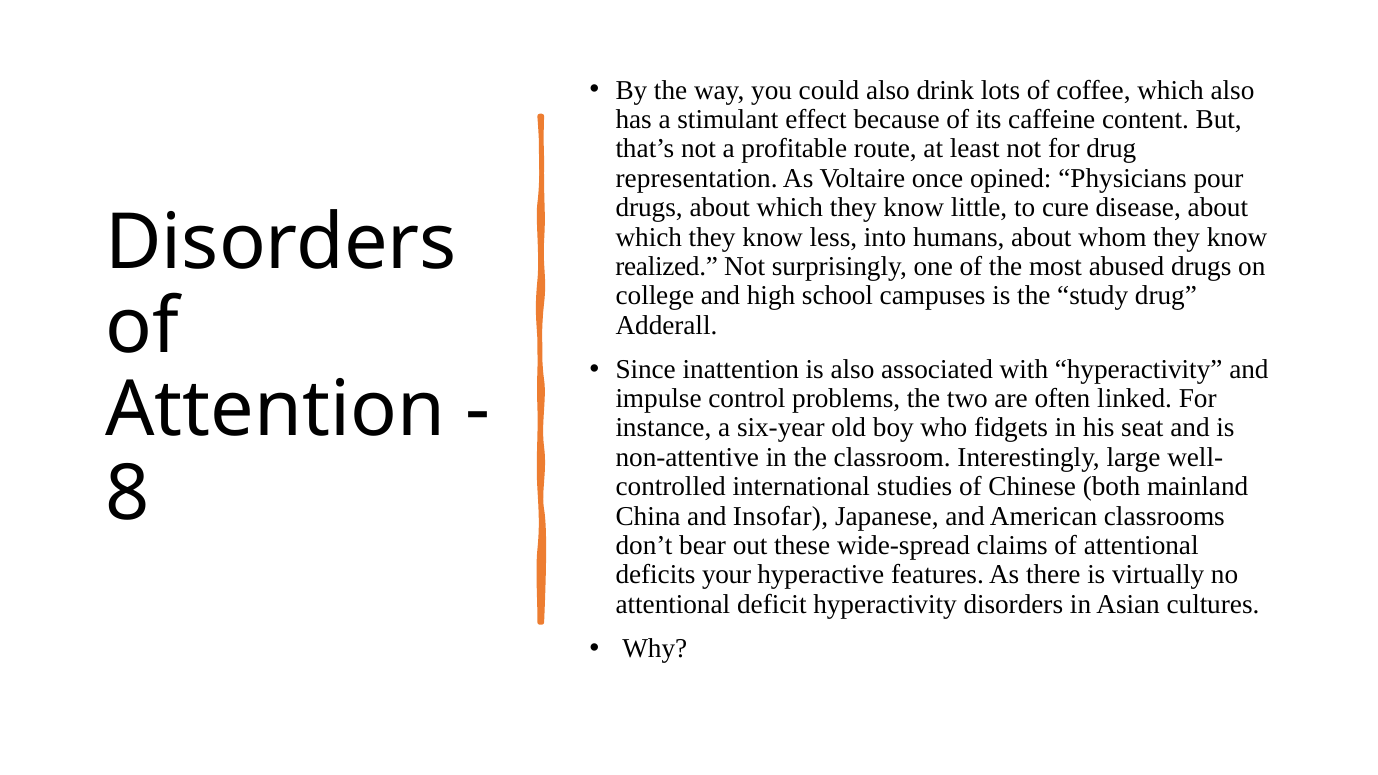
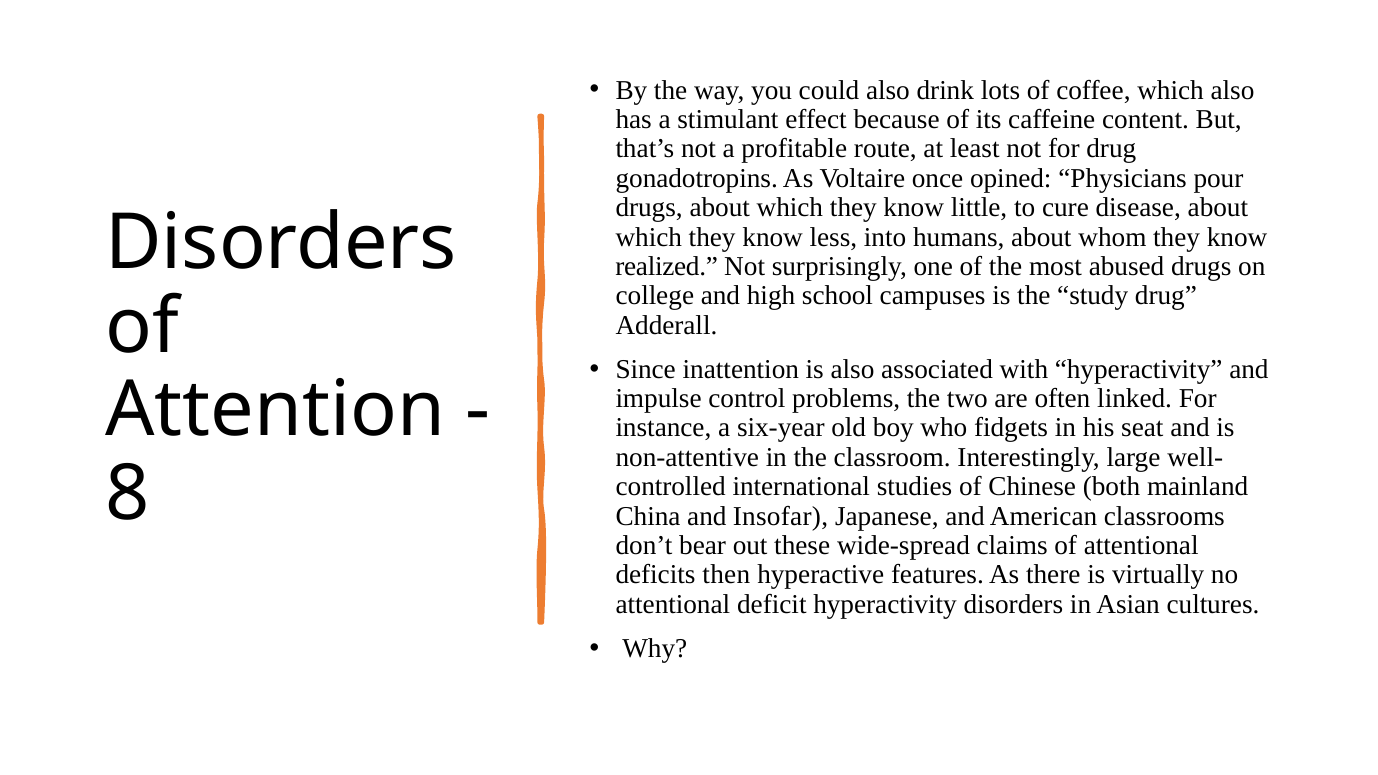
representation: representation -> gonadotropins (697, 178)
your: your -> then (726, 575)
